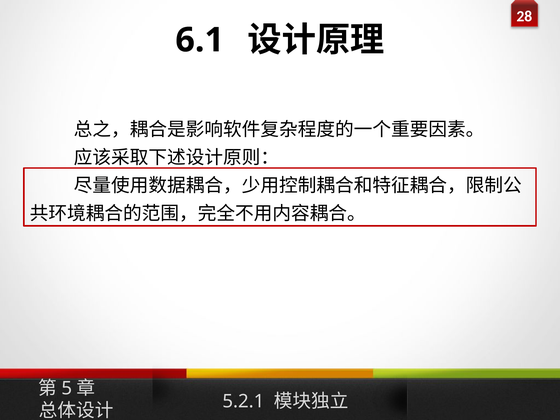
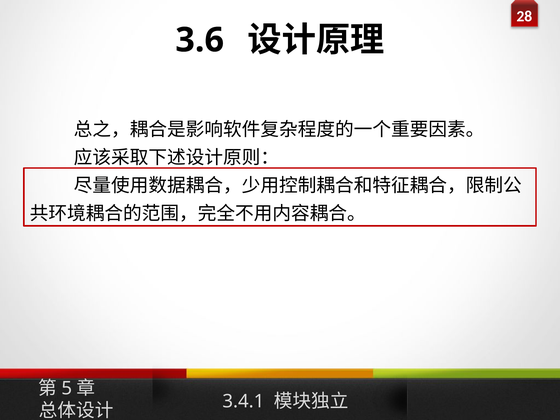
6.1: 6.1 -> 3.6 (200, 40)
5.2.1: 5.2.1 -> 3.4.1 (244, 401)
